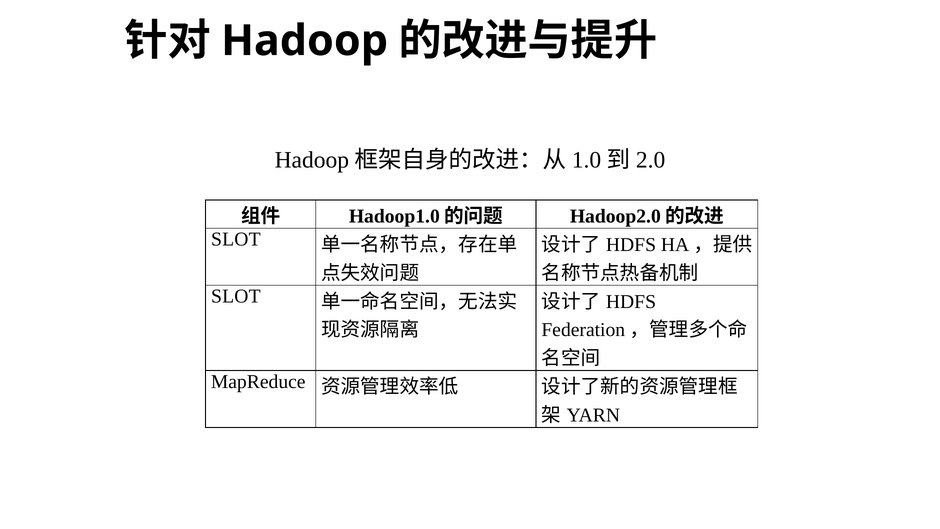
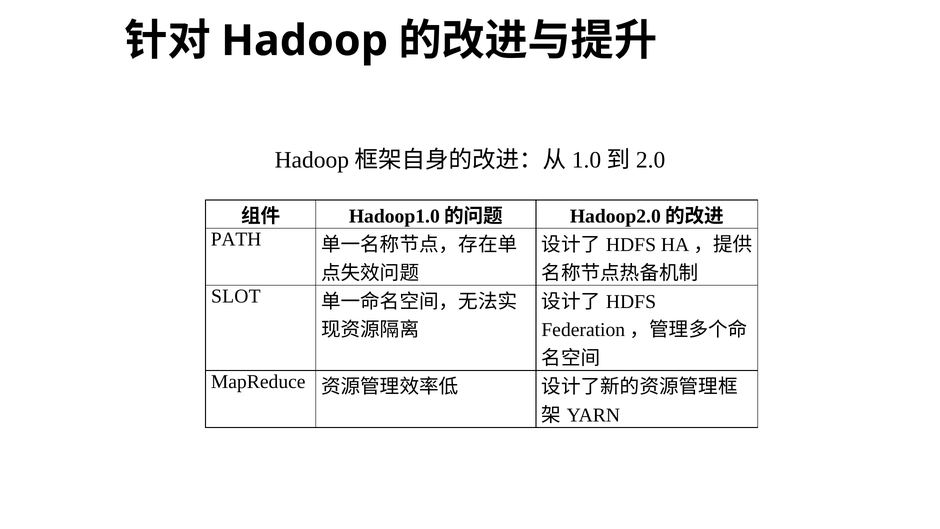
SLOT: SLOT -> PATH (236, 239)
